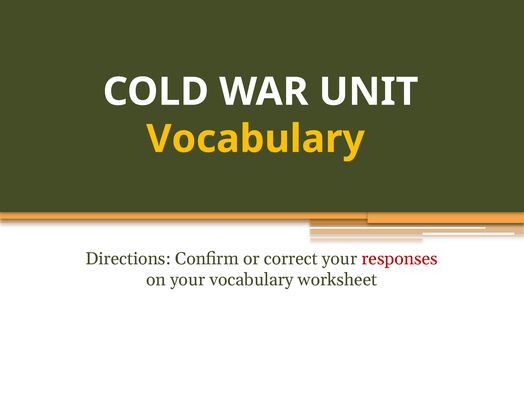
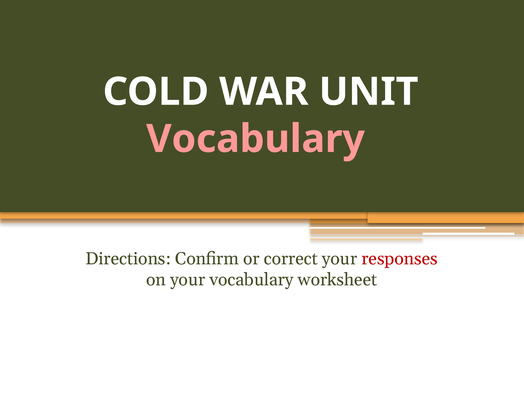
Vocabulary colour: yellow -> pink (255, 139)
